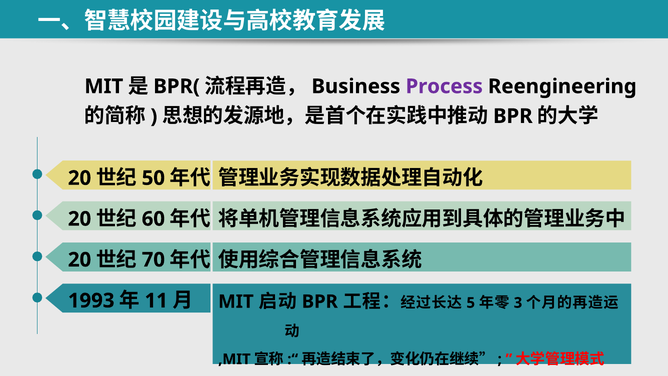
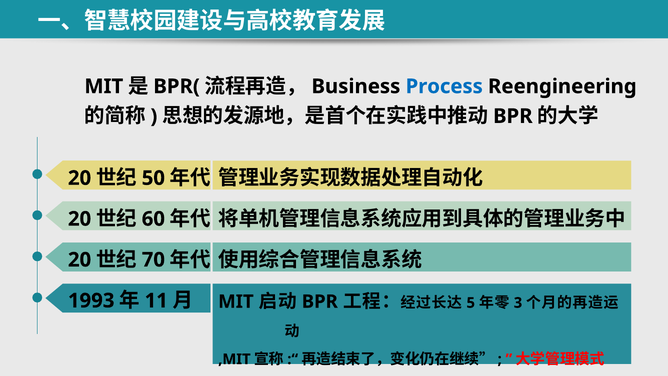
Process colour: purple -> blue (444, 86)
